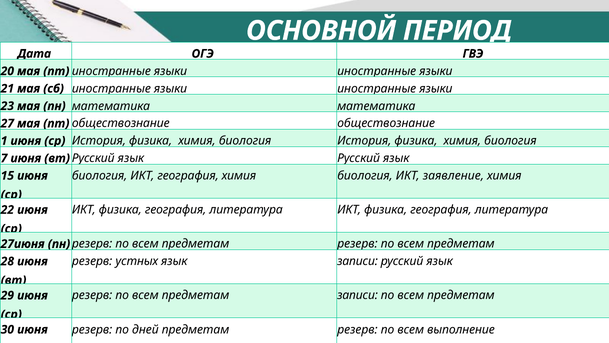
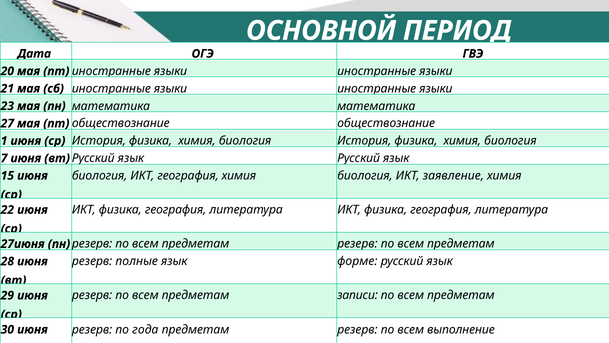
устных: устных -> полные (137, 261)
язык записи: записи -> форме (357, 261)
дней: дней -> года (145, 329)
